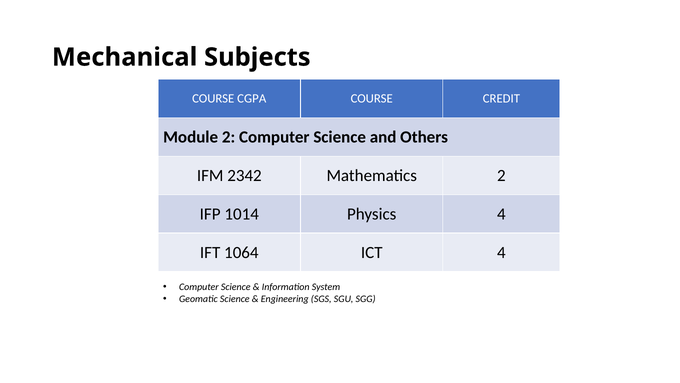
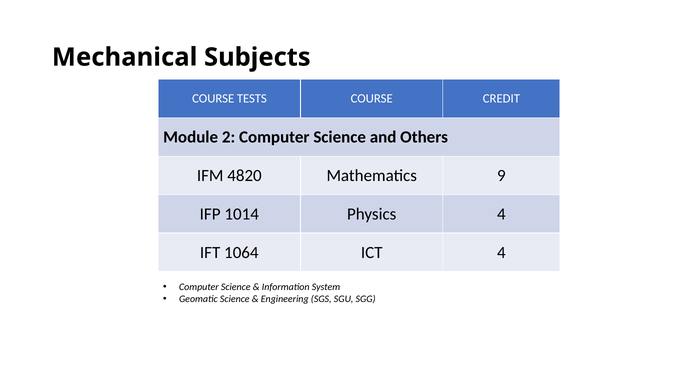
CGPA: CGPA -> TESTS (252, 98)
2342: 2342 -> 4820 (245, 175)
Mathematics 2: 2 -> 9 (501, 175)
